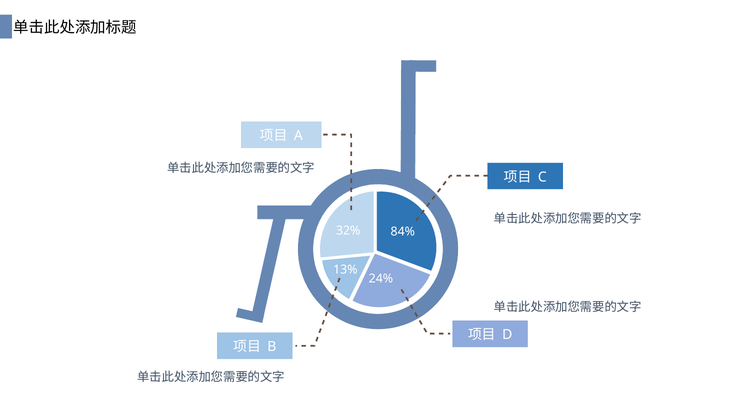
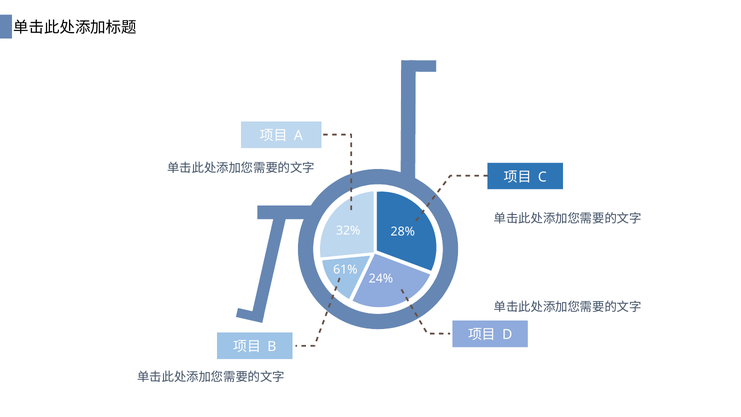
84%: 84% -> 28% (403, 231)
13%: 13% -> 61% (345, 270)
